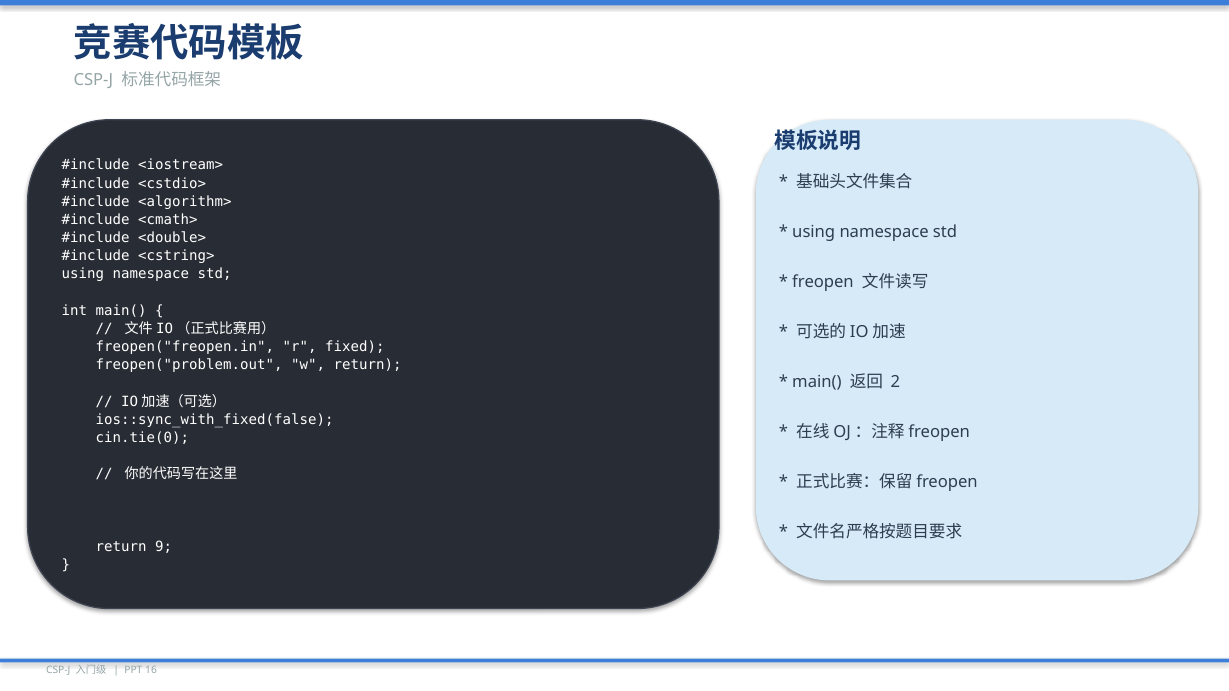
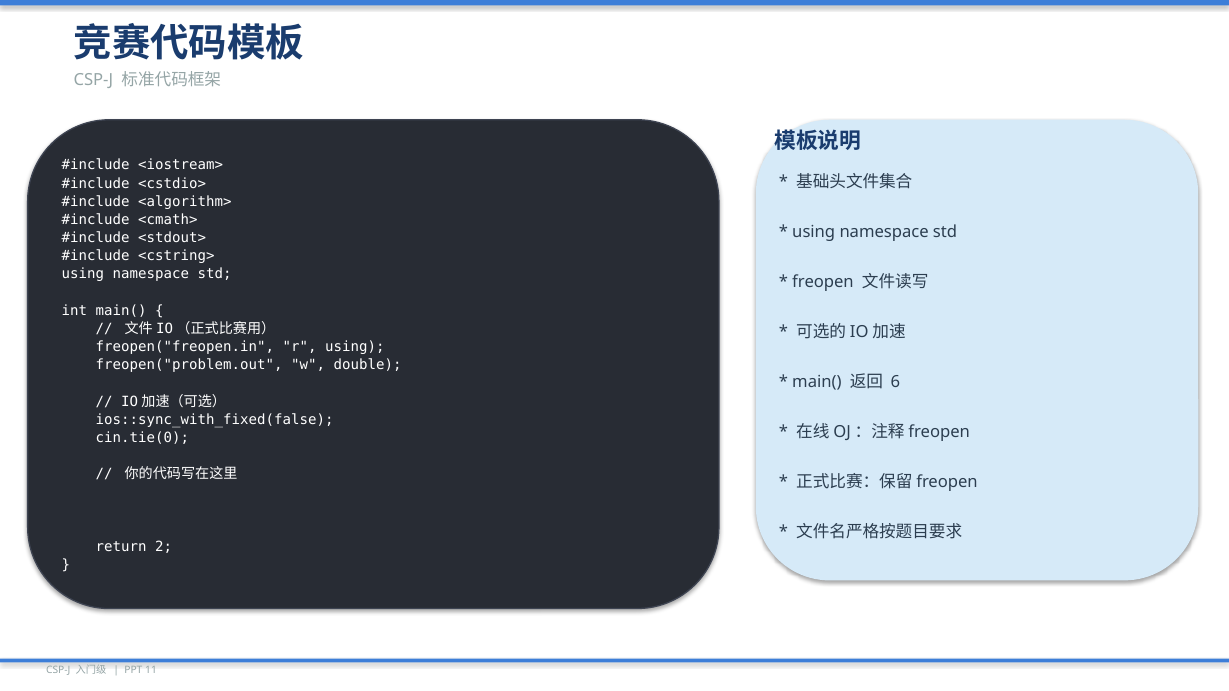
<double>: <double> -> <stdout> (172, 238)
r fixed: fixed -> using (355, 347)
w return: return -> double (368, 365)
2: 2 -> 6 (895, 382)
9: 9 -> 2 (164, 547)
16: 16 -> 11 (151, 670)
